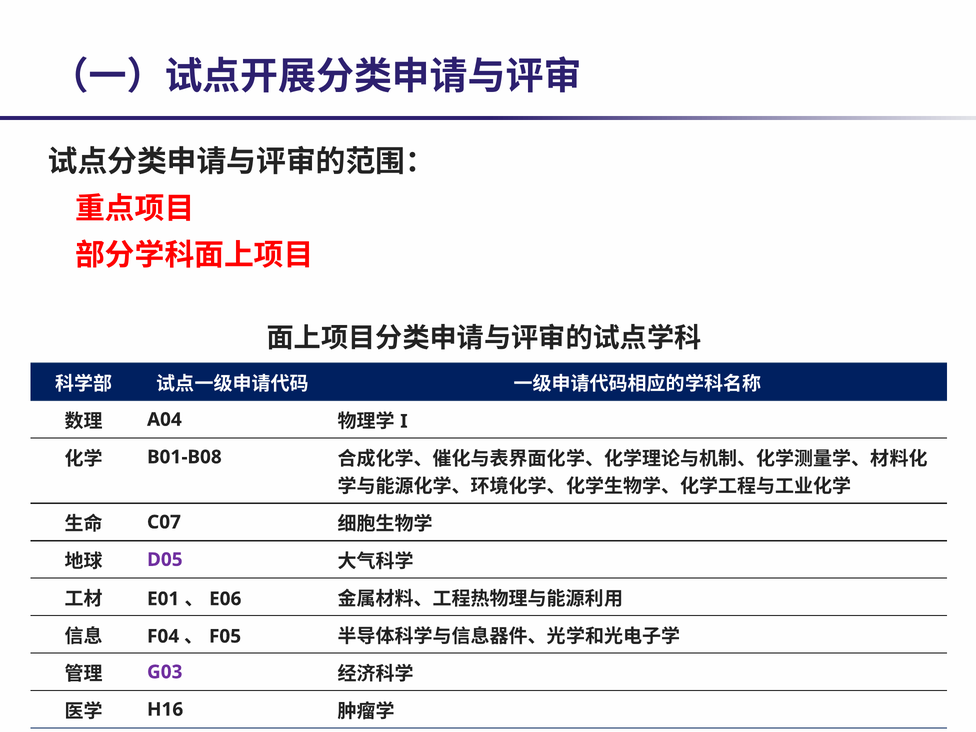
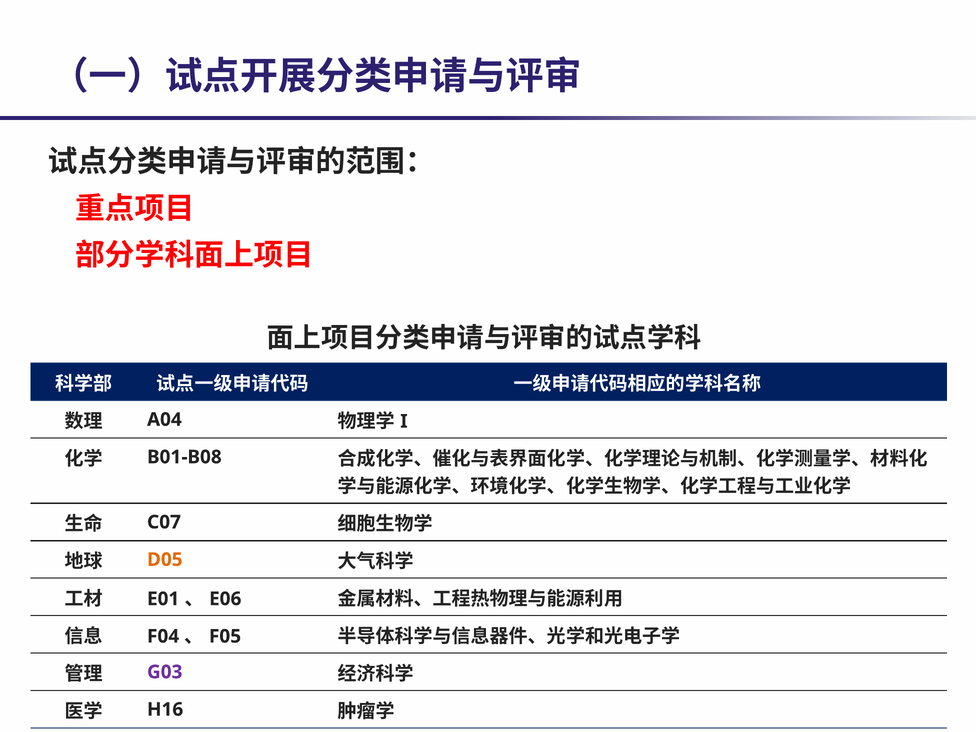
D05 colour: purple -> orange (165, 560)
